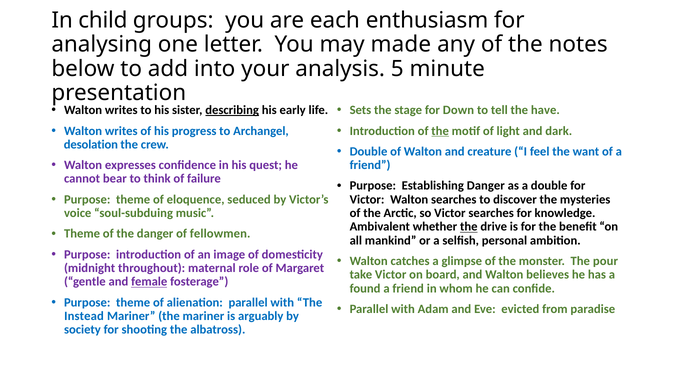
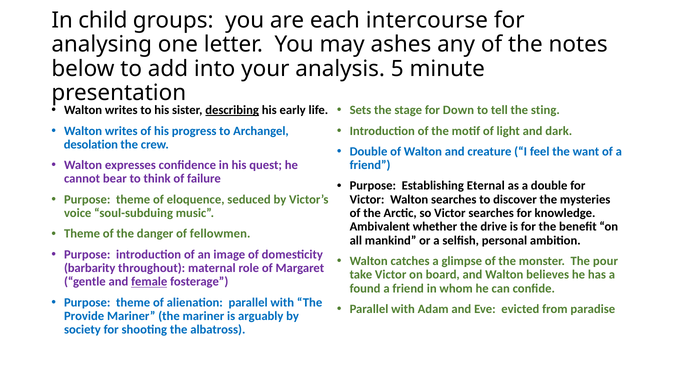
enthusiasm: enthusiasm -> intercourse (427, 20)
made: made -> ashes (401, 45)
have: have -> sting (545, 110)
the underline: present -> none (440, 131)
Establishing Danger: Danger -> Eternal (486, 186)
the underline: present -> none (469, 227)
midnight: midnight -> barbarity (90, 268)
Instead: Instead -> Provide (84, 316)
